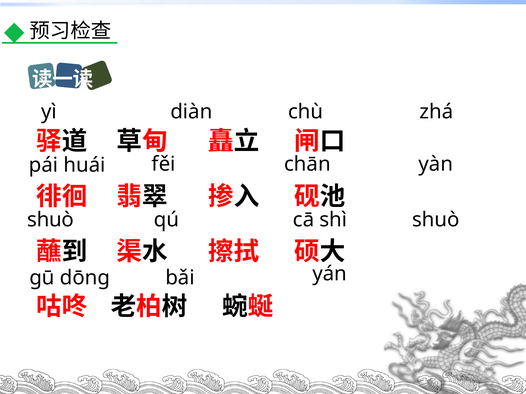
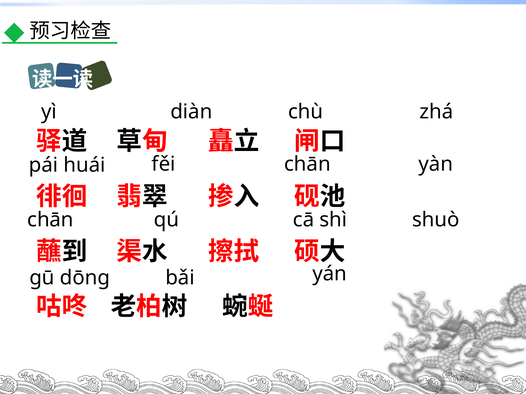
shuò: shuò -> chān (50, 220)
